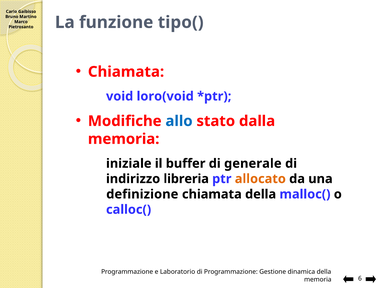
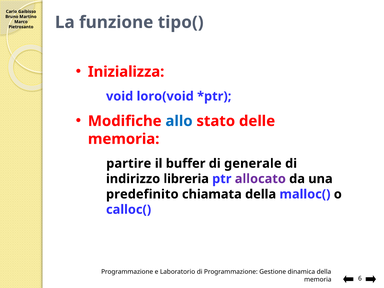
Chiamata: Chiamata -> Inizializza (126, 72)
dalla: dalla -> delle (257, 121)
iniziale: iniziale -> partire (129, 163)
allocato colour: orange -> purple (260, 179)
definizione: definizione -> predefinito (142, 194)
